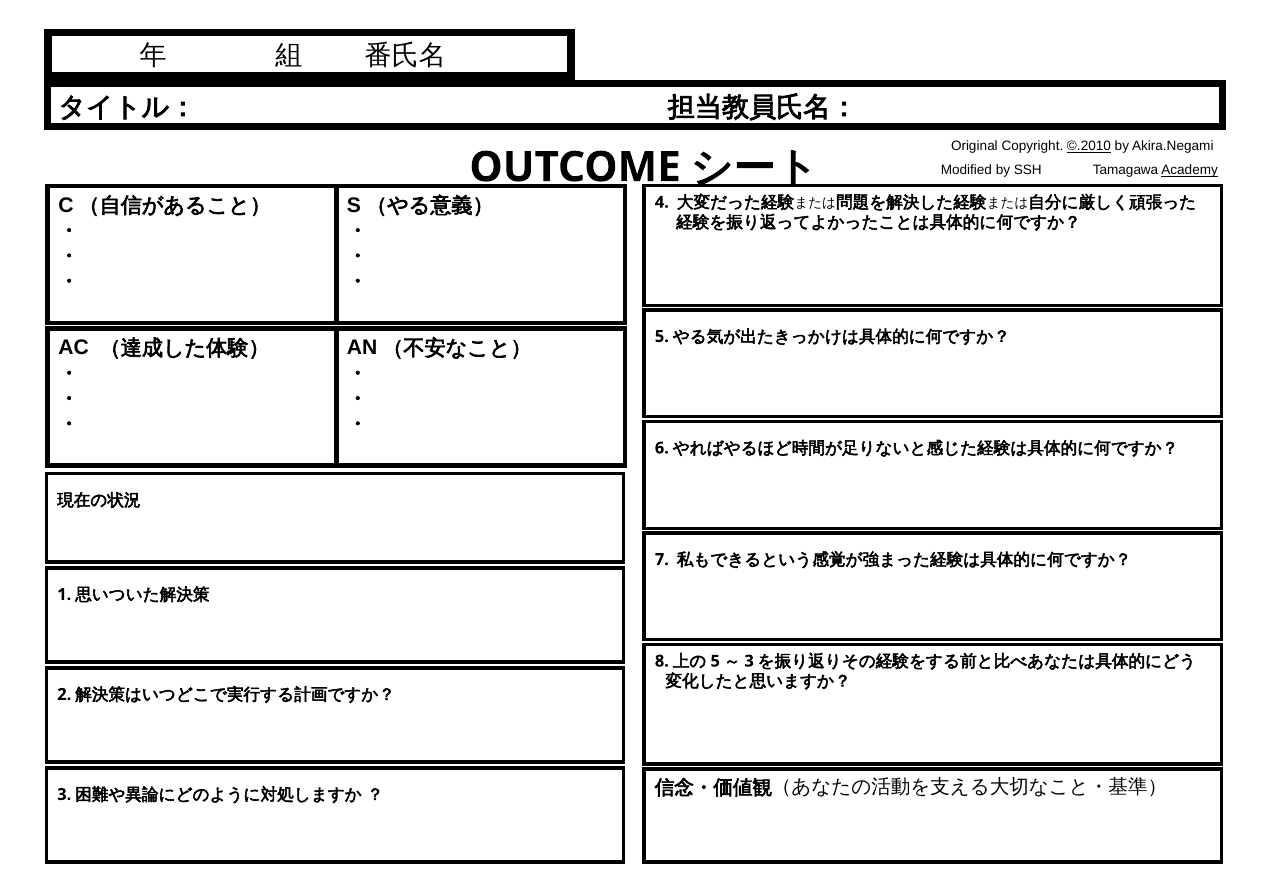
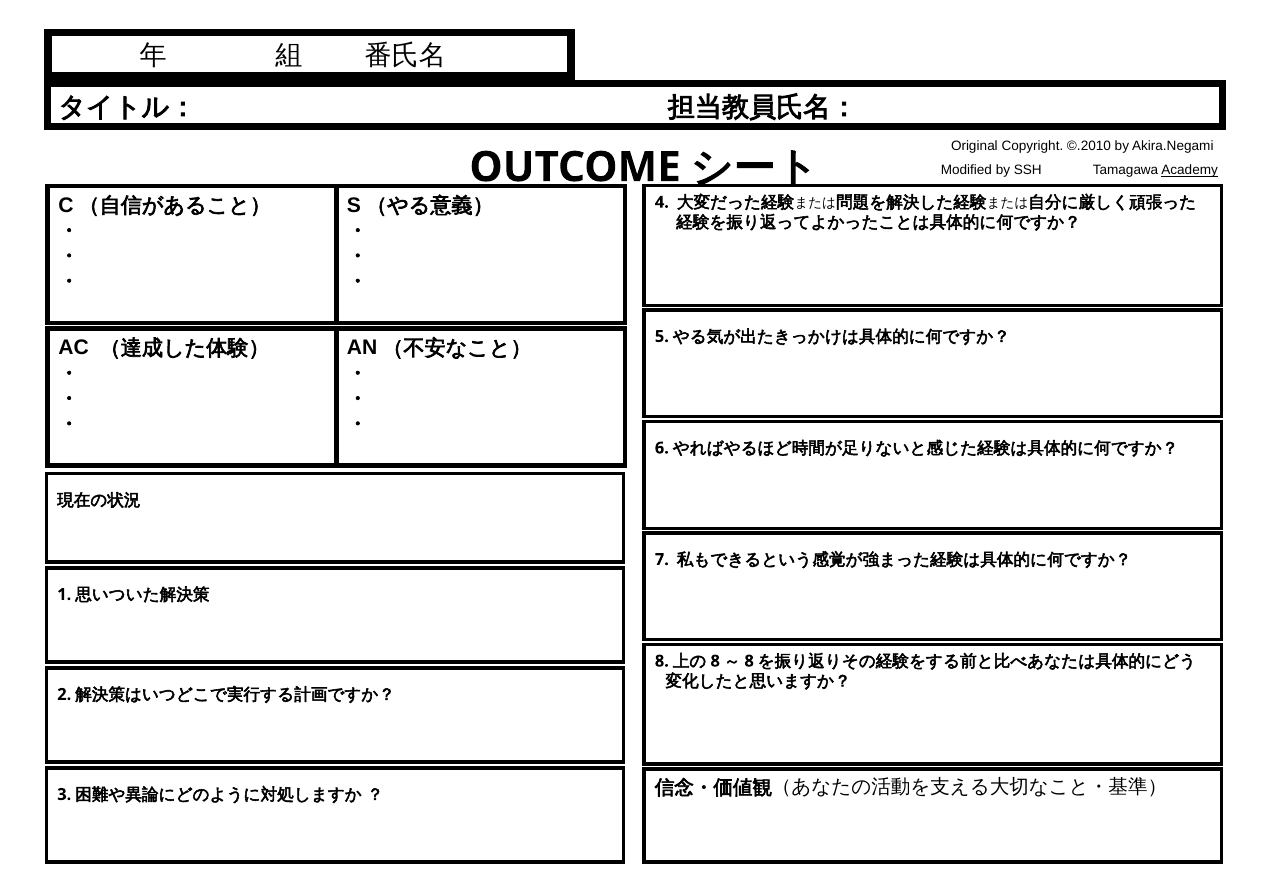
©.2010 underline: present -> none (1089, 146)
5: 5 -> 8 (715, 662)
3: 3 -> 8 (749, 662)
